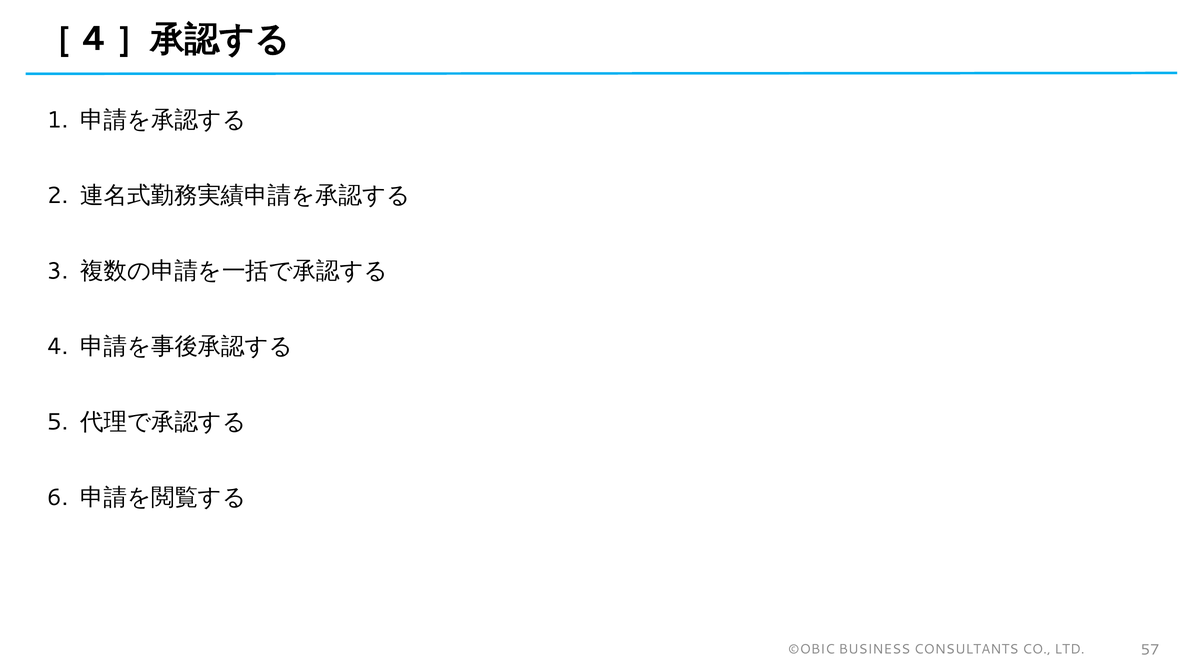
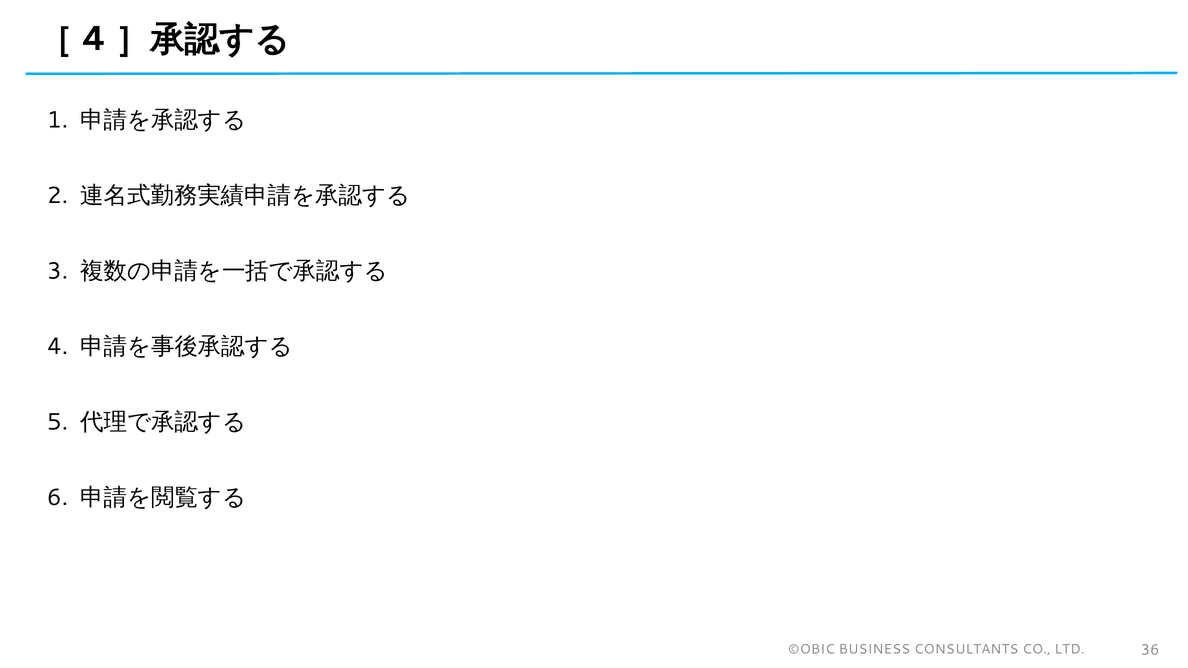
57: 57 -> 36 (1150, 650)
